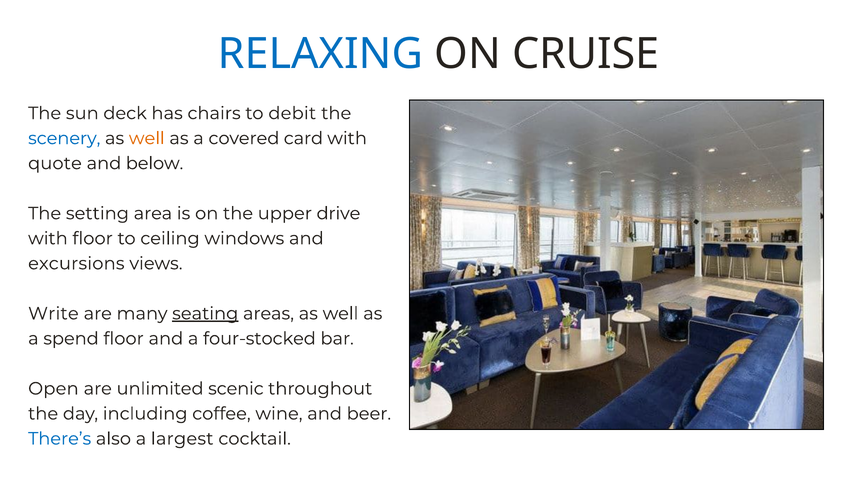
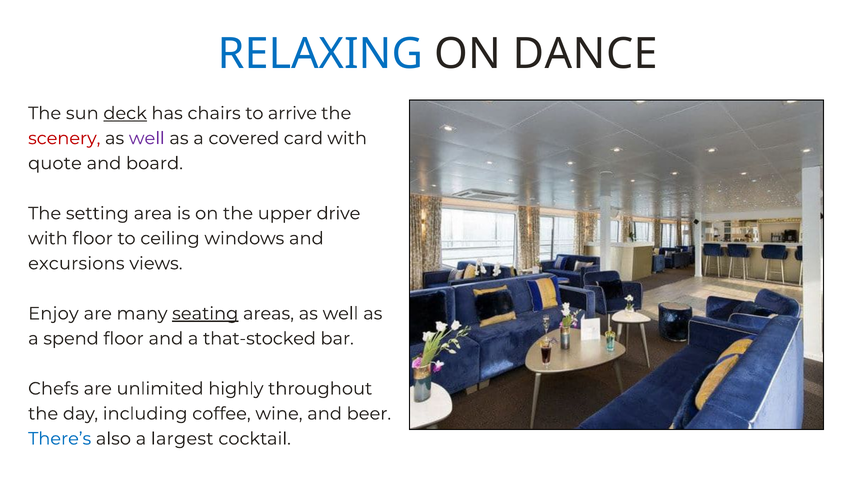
CRUISE: CRUISE -> DANCE (585, 54)
deck underline: none -> present (125, 113)
debit: debit -> arrive (292, 113)
scenery colour: blue -> red (64, 138)
well colour: orange -> purple (147, 138)
below: below -> board (154, 163)
Write: Write -> Enjoy (53, 313)
four-stocked: four-stocked -> that-stocked (259, 338)
Open: Open -> Chefs (53, 388)
scenic: scenic -> highly (236, 388)
